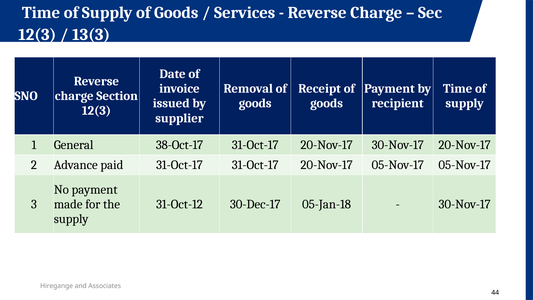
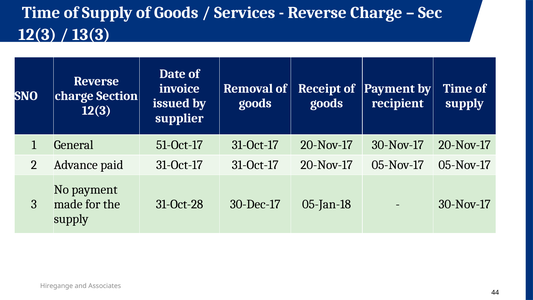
38-Oct-17: 38-Oct-17 -> 51-Oct-17 (179, 145)
31-Oct-12: 31-Oct-12 -> 31-Oct-28 (180, 204)
